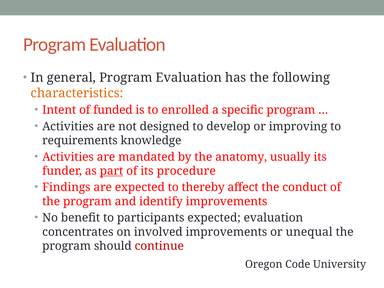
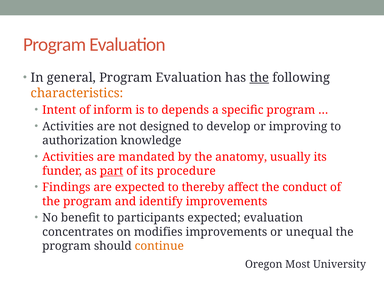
the underline: none -> present (259, 78)
funded: funded -> inform (113, 110)
enrolled: enrolled -> depends (185, 110)
requirements: requirements -> authorization (80, 140)
involved: involved -> modifies (158, 232)
continue colour: red -> orange (159, 246)
Code: Code -> Most (298, 264)
